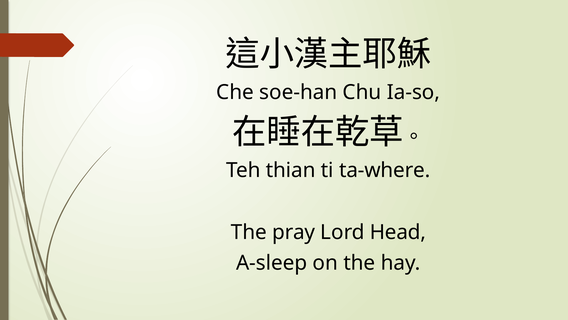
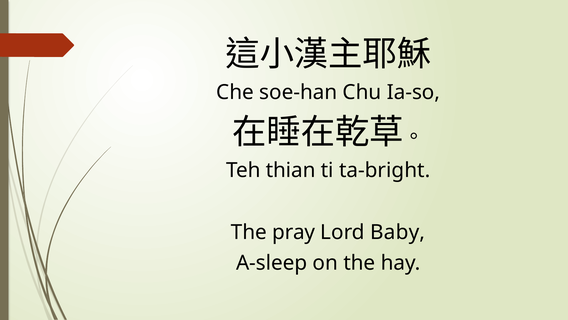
ta-where: ta-where -> ta-bright (385, 170)
Head: Head -> Baby (398, 232)
